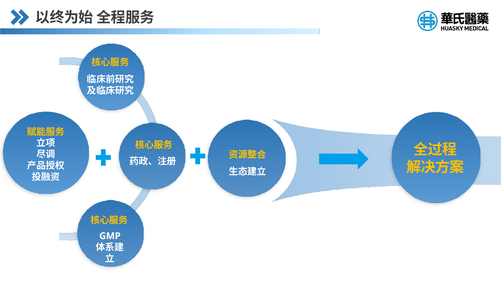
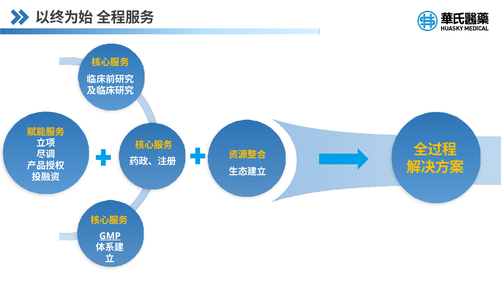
GMP underline: none -> present (110, 236)
